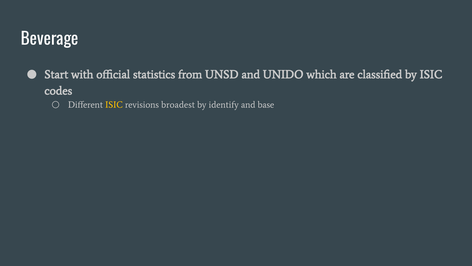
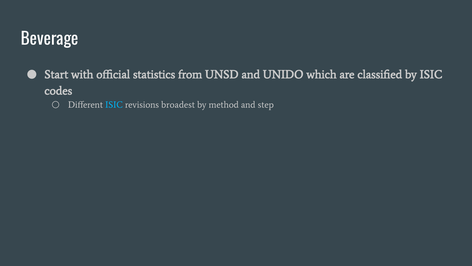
ISIC colour: yellow -> light blue (114, 105)
identify: identify -> method (224, 105)
base: base -> step (266, 105)
